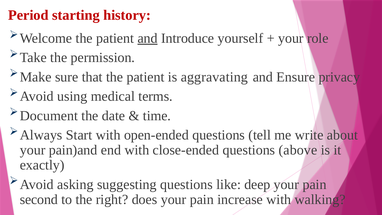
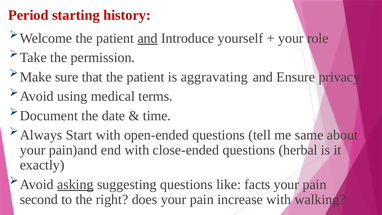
write: write -> same (309, 135)
above: above -> herbal (298, 150)
asking underline: none -> present (75, 184)
deep: deep -> facts (257, 184)
